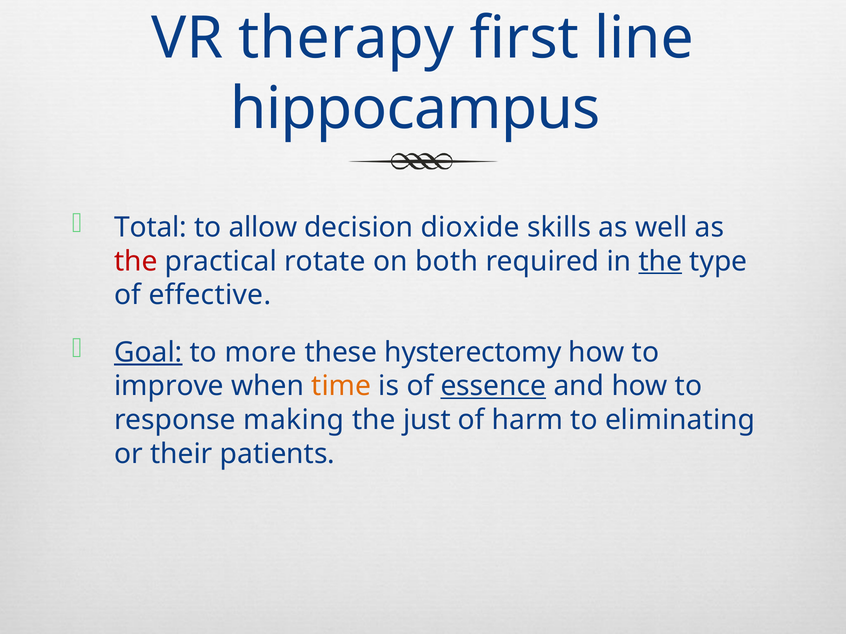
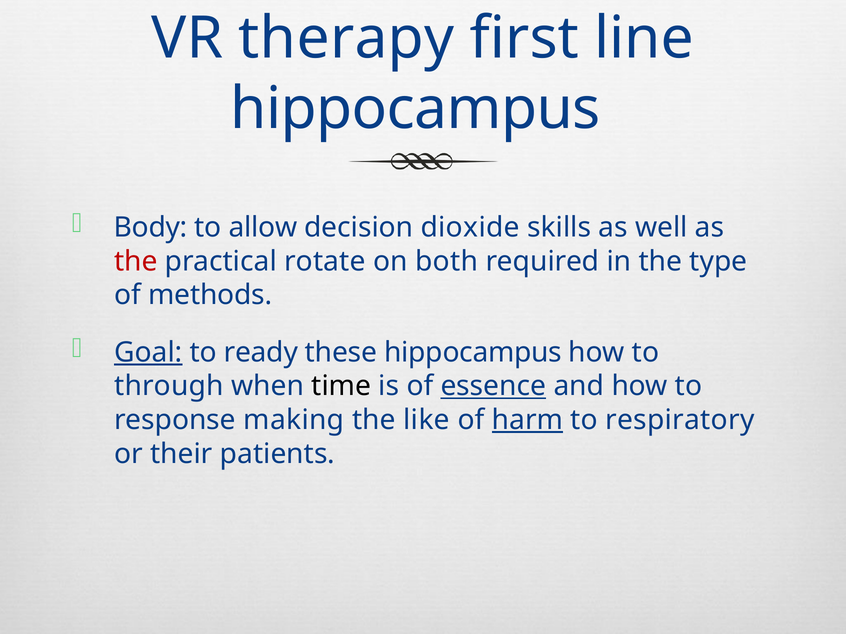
Total: Total -> Body (151, 228)
the underline: present -> none (660, 261)
effective: effective -> methods (210, 295)
more: more -> ready (261, 353)
these hysterectomy: hysterectomy -> hippocampus (473, 353)
improve: improve -> through (169, 386)
time colour: orange -> black (341, 386)
just: just -> like (427, 420)
harm underline: none -> present (528, 420)
eliminating: eliminating -> respiratory (680, 420)
